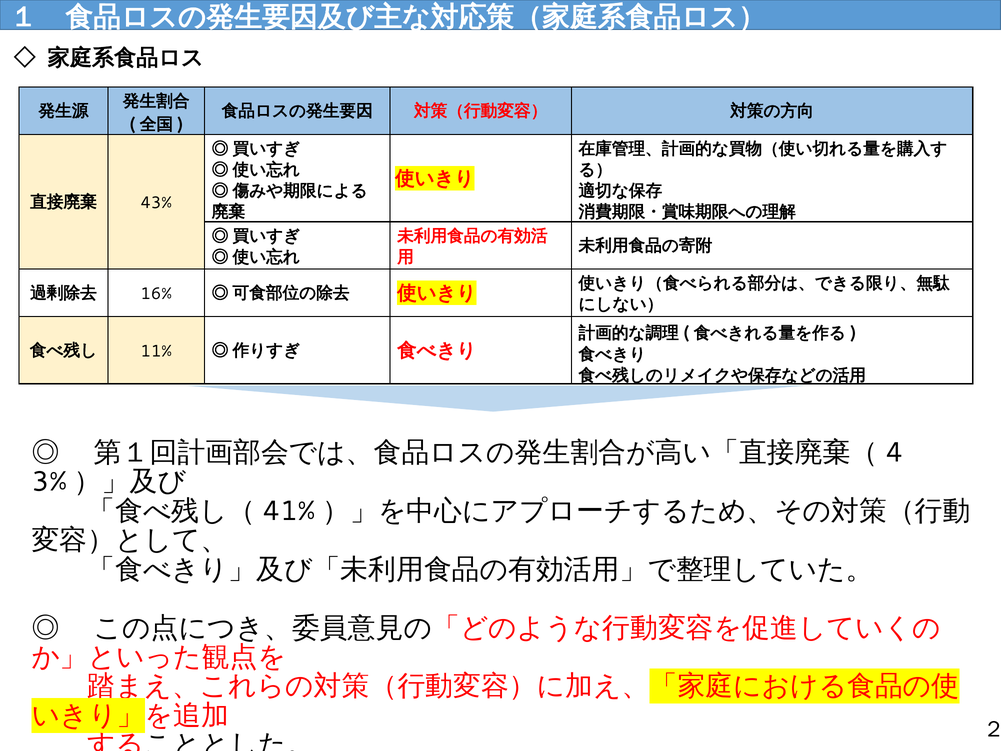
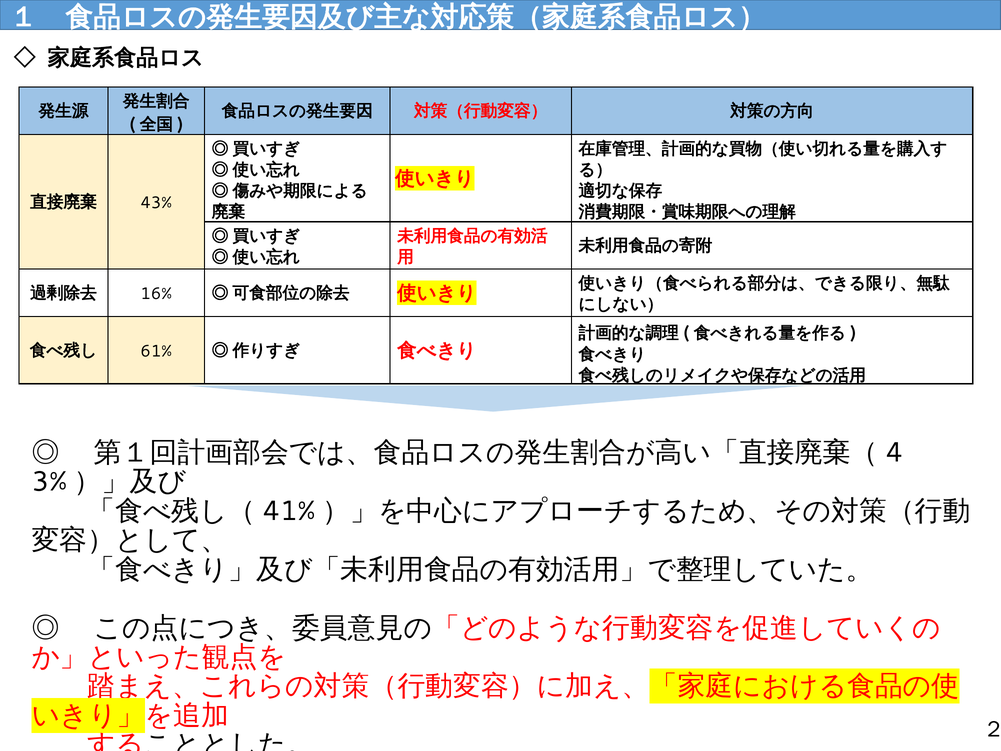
11%: 11% -> 61% (156, 351)
